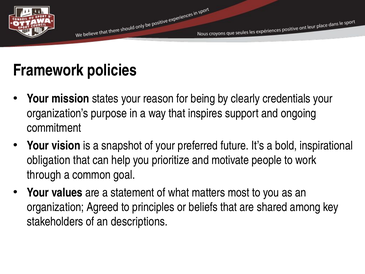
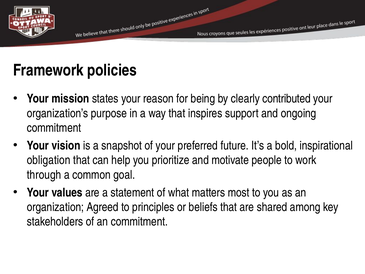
credentials: credentials -> contributed (287, 99)
an descriptions: descriptions -> commitment (139, 222)
